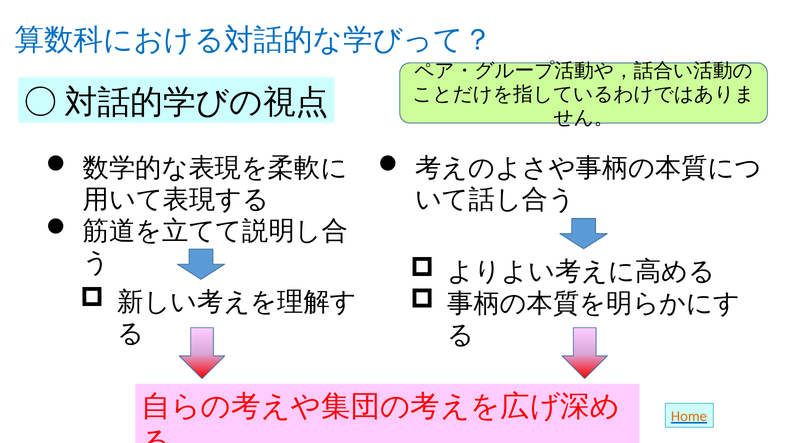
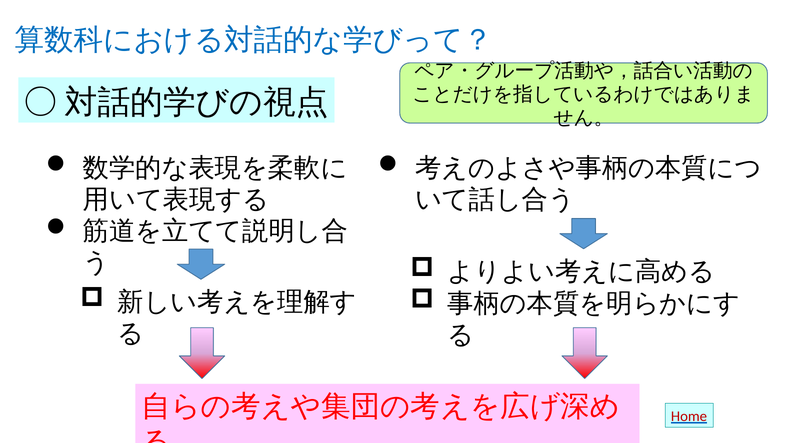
Home colour: orange -> red (689, 416)
